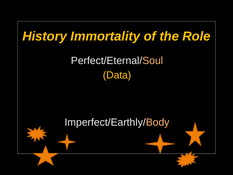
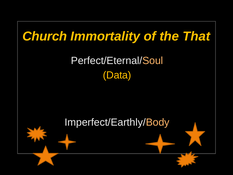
History: History -> Church (45, 36)
Role: Role -> That (196, 36)
